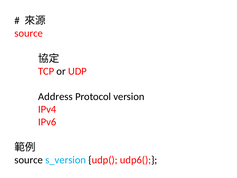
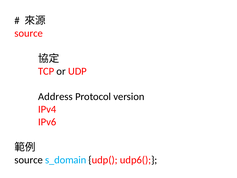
s_version: s_version -> s_domain (66, 160)
